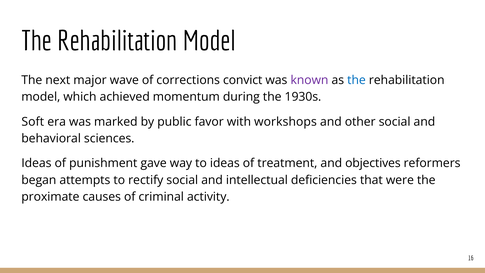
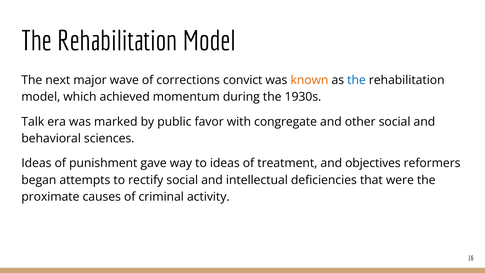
known colour: purple -> orange (309, 80)
Soft: Soft -> Talk (33, 122)
workshops: workshops -> congregate (286, 122)
